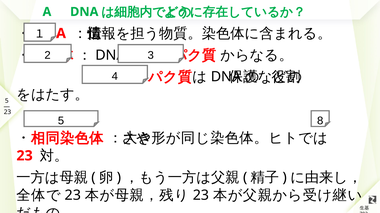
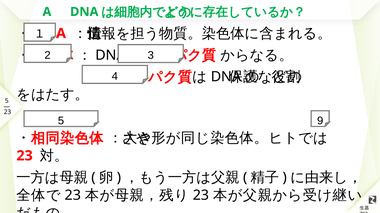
8: 8 -> 9 (320, 121)
